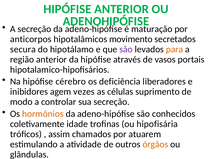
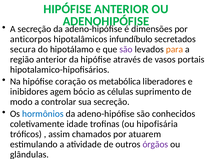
maturação: maturação -> dimensões (152, 29)
movimento: movimento -> infundíbulo (131, 39)
cérebro: cérebro -> coração (71, 82)
deficiência: deficiência -> metabólica (120, 82)
vezes: vezes -> bócio (84, 92)
hormônios colour: orange -> blue (43, 114)
órgãos colour: orange -> purple (155, 144)
